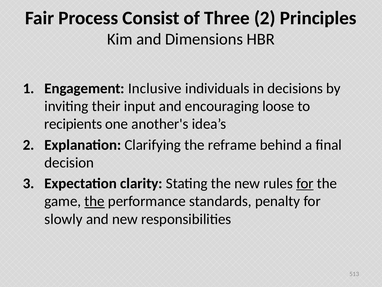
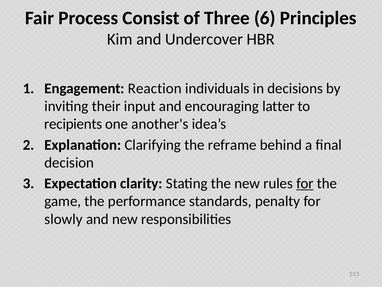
Three 2: 2 -> 6 (265, 18)
Dimensions: Dimensions -> Undercover (204, 39)
Inclusive: Inclusive -> Reaction (155, 88)
loose: loose -> latter (278, 106)
the underline: present -> none (95, 201)
